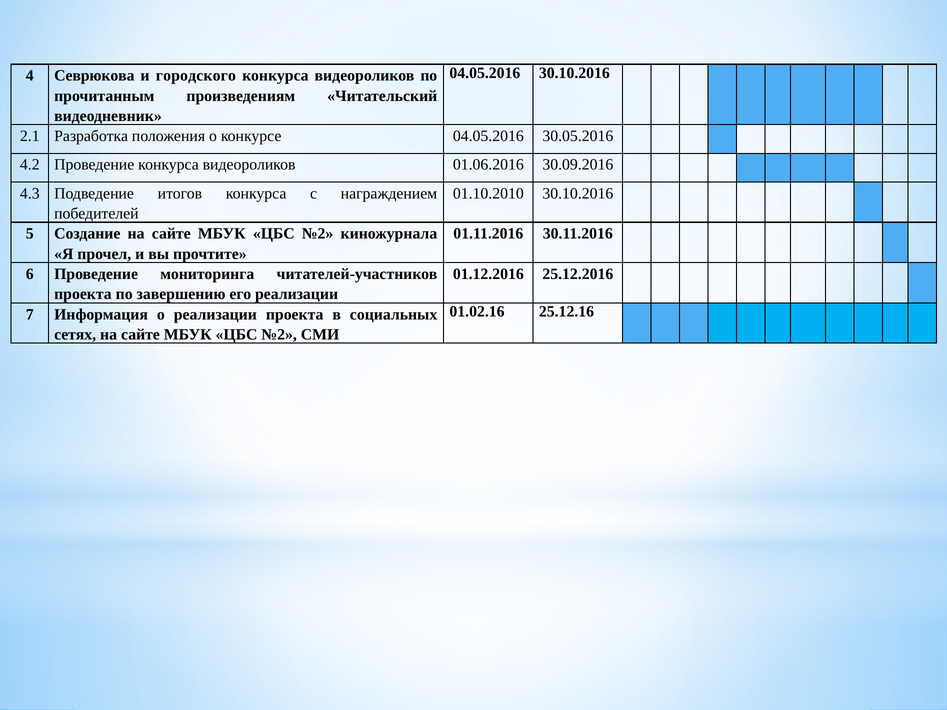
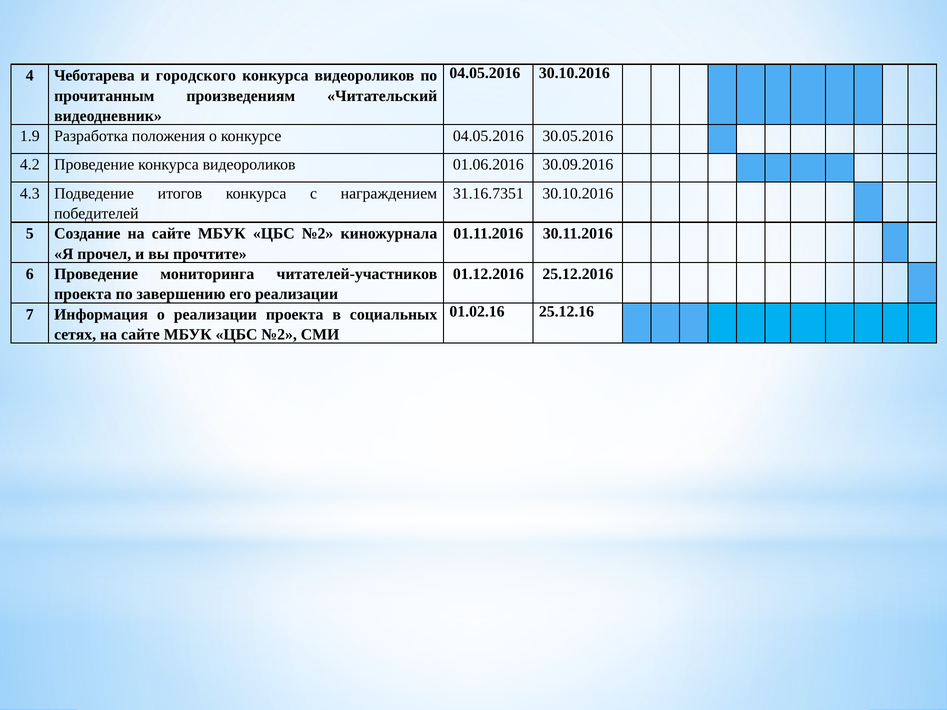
Севрюкова: Севрюкова -> Чеботарева (94, 76)
2.1: 2.1 -> 1.9 (30, 136)
01.10.2010: 01.10.2010 -> 31.16.7351 (488, 194)
